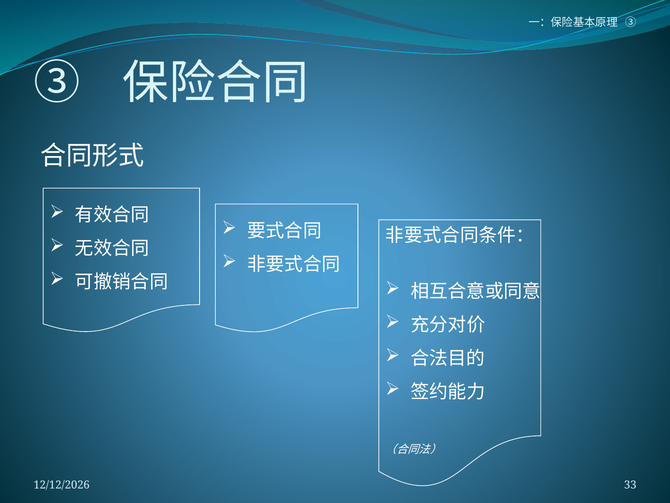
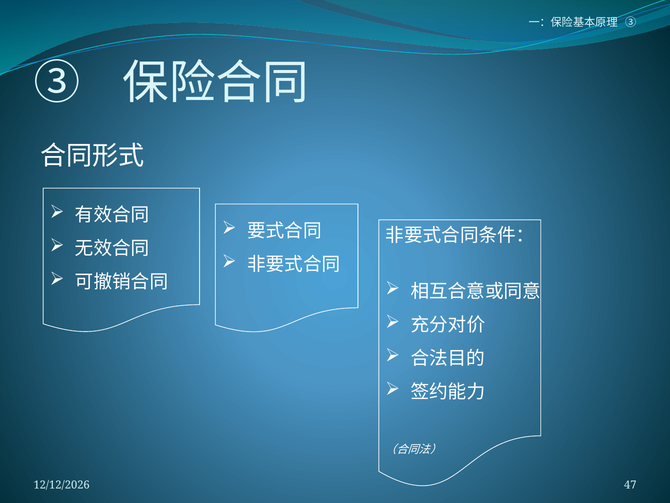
33: 33 -> 47 (630, 485)
